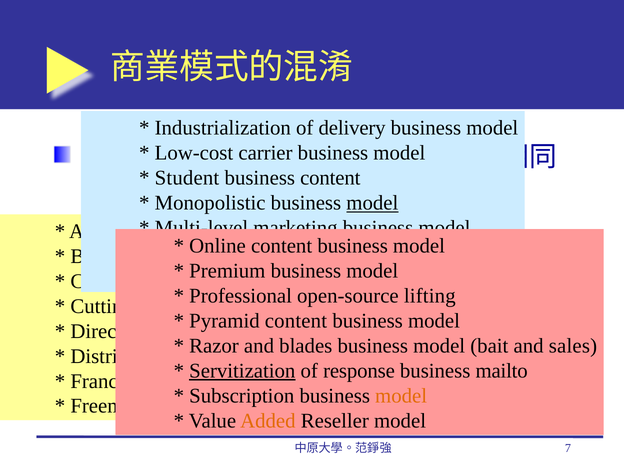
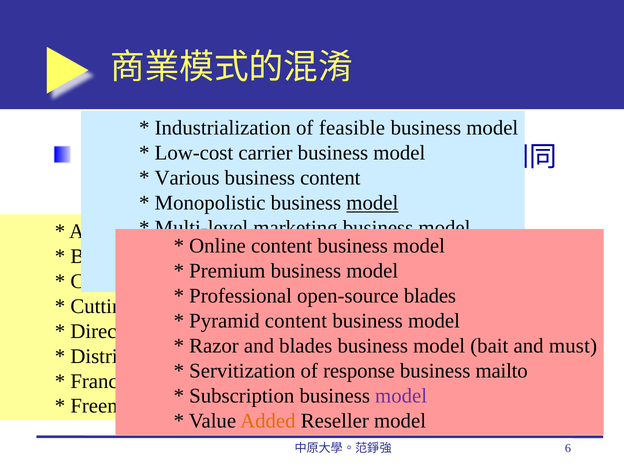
delivery: delivery -> feasible (352, 128)
Student: Student -> Various (187, 178)
lifting: lifting -> blades (430, 296)
and sales: sales -> must (573, 346)
Servitization underline: present -> none (242, 371)
model colour: orange -> purple (401, 396)
7: 7 -> 6 (568, 448)
